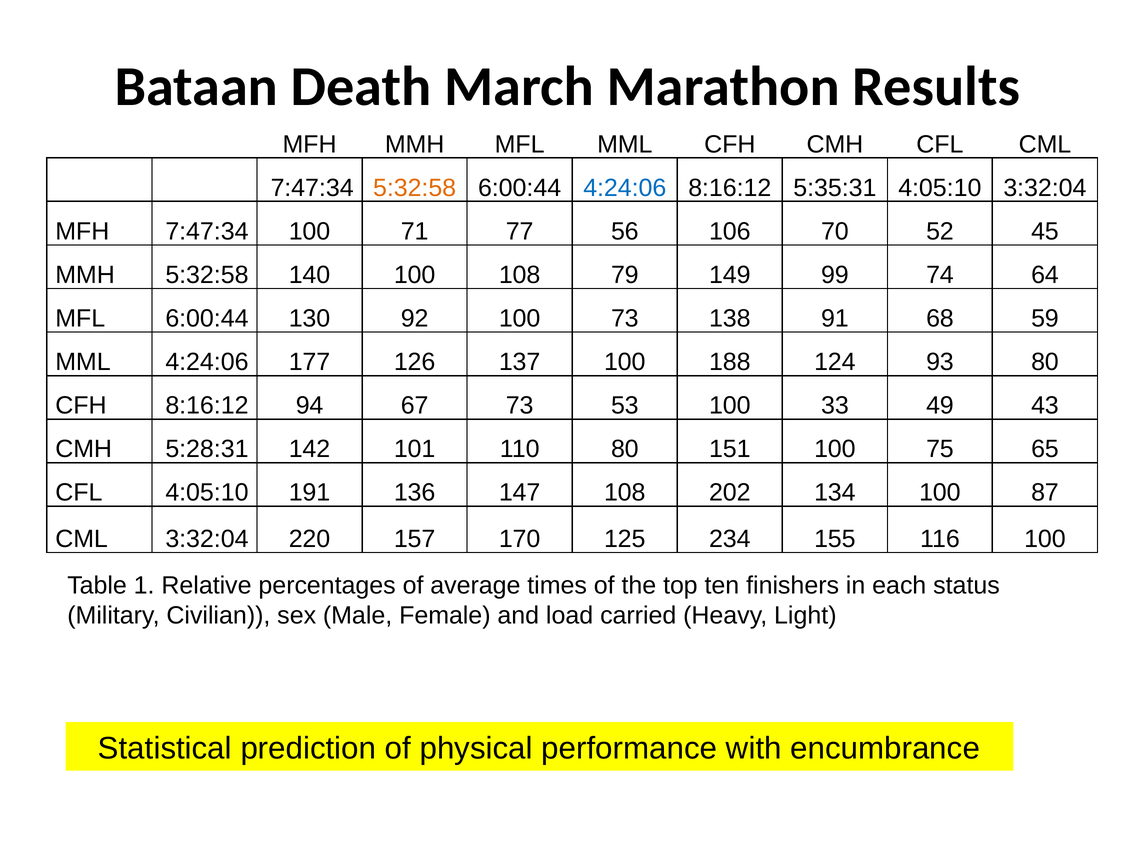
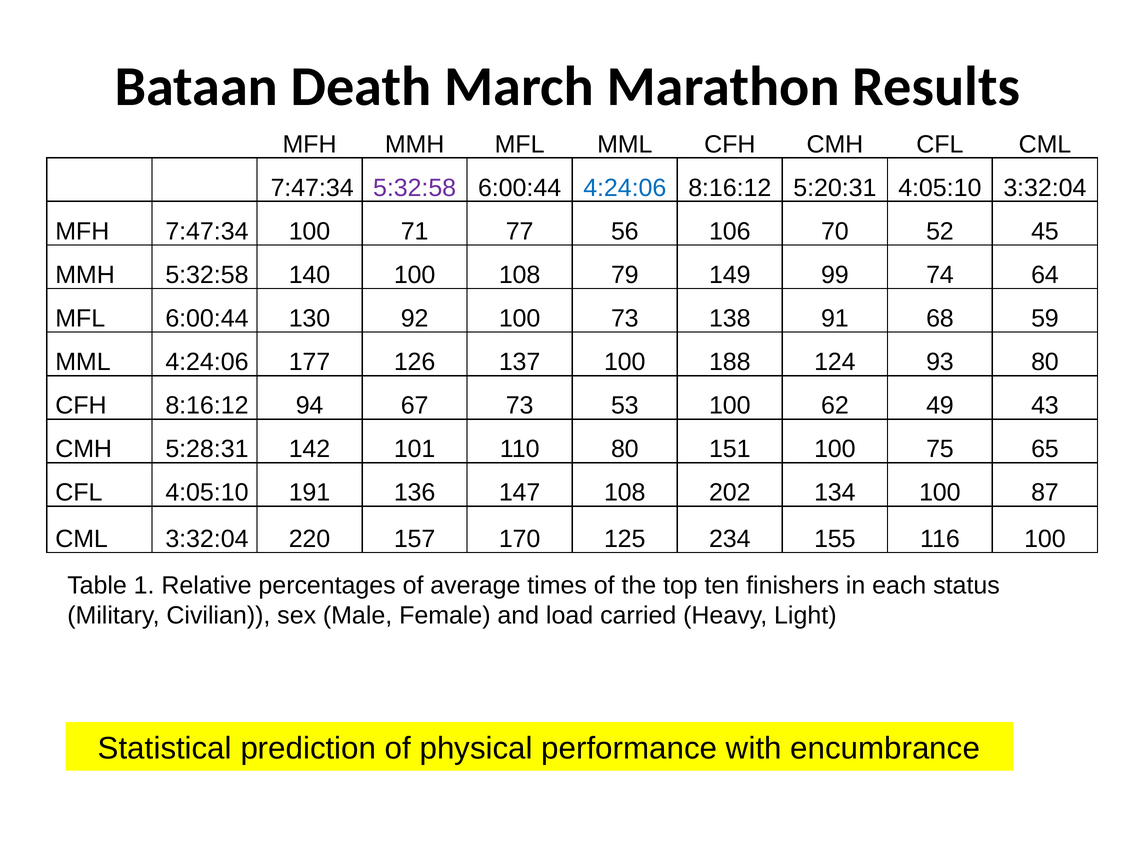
5:32:58 colour: orange -> purple (415, 188)
5:35:31: 5:35:31 -> 5:20:31 (835, 188)
33: 33 -> 62 (835, 406)
